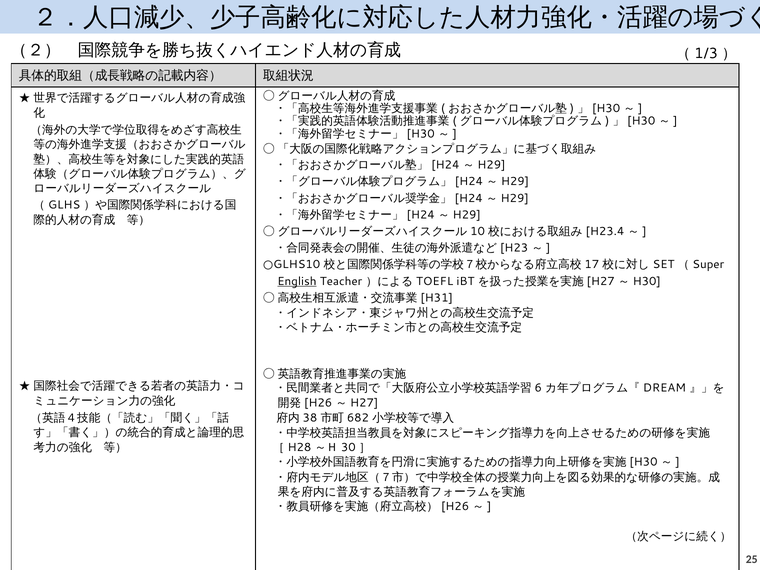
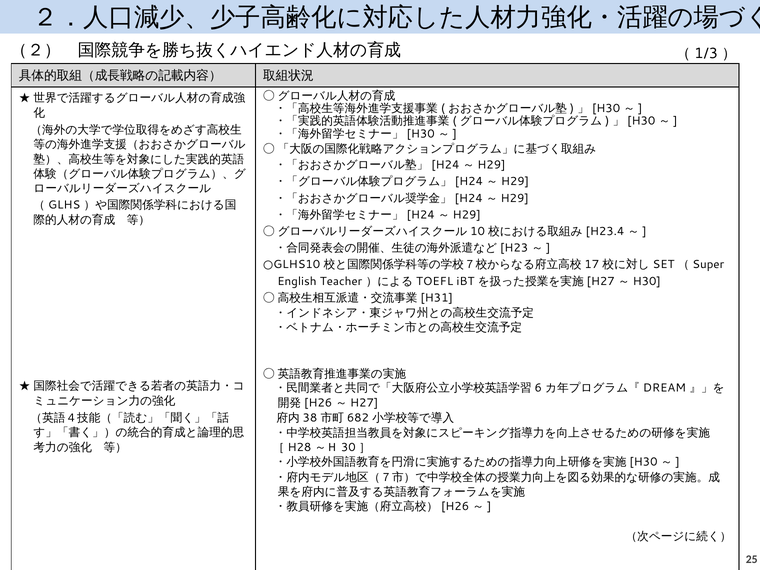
English underline: present -> none (297, 281)
